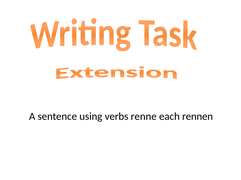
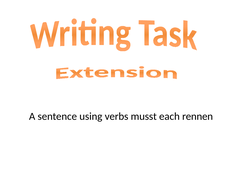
renne: renne -> musst (144, 117)
